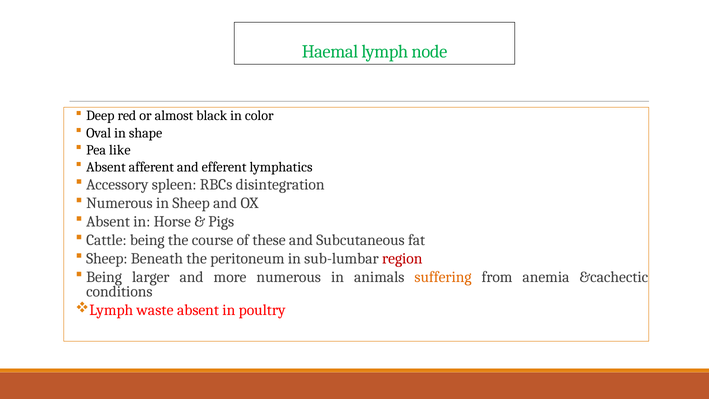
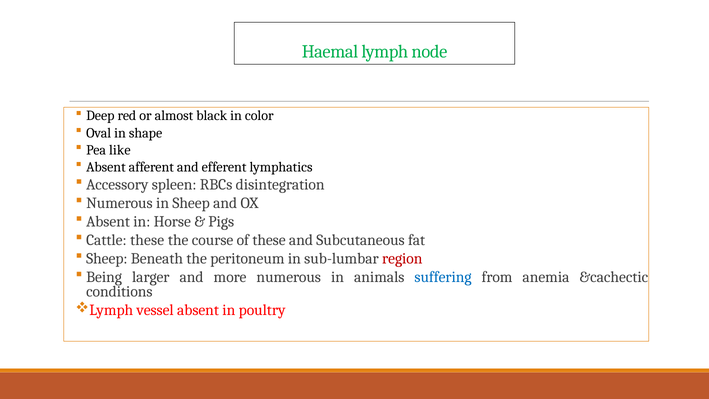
being: being -> these (147, 240)
suffering colour: orange -> blue (443, 277)
waste: waste -> vessel (155, 310)
